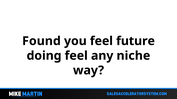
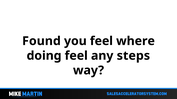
future: future -> where (136, 41)
niche: niche -> steps (133, 56)
